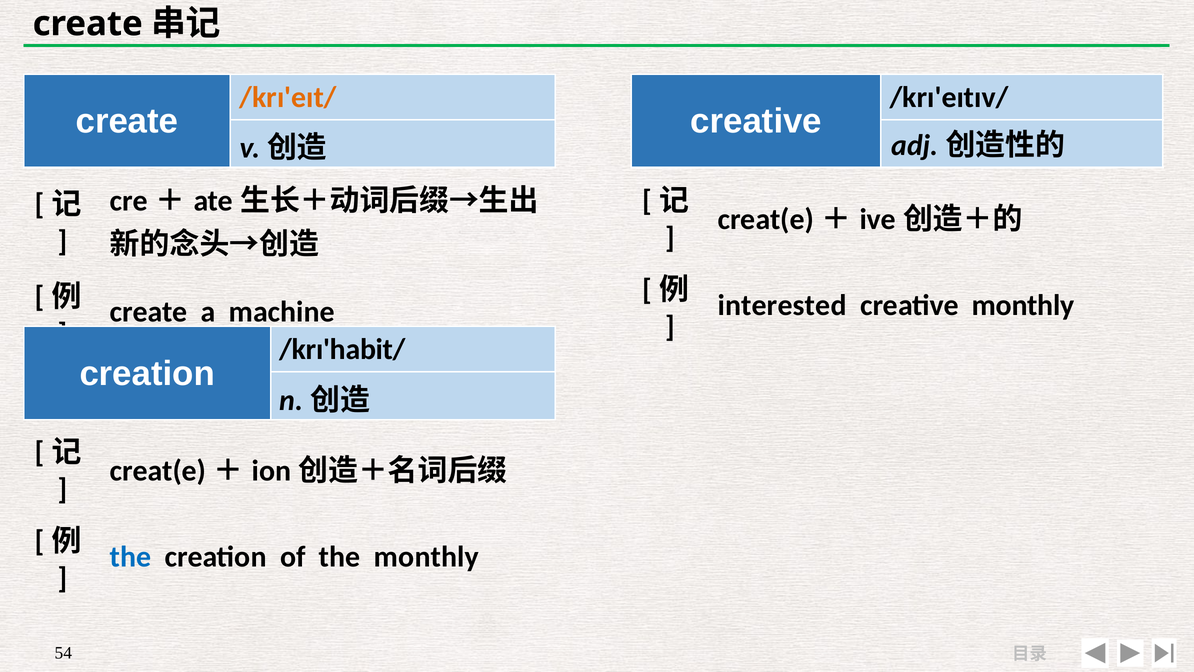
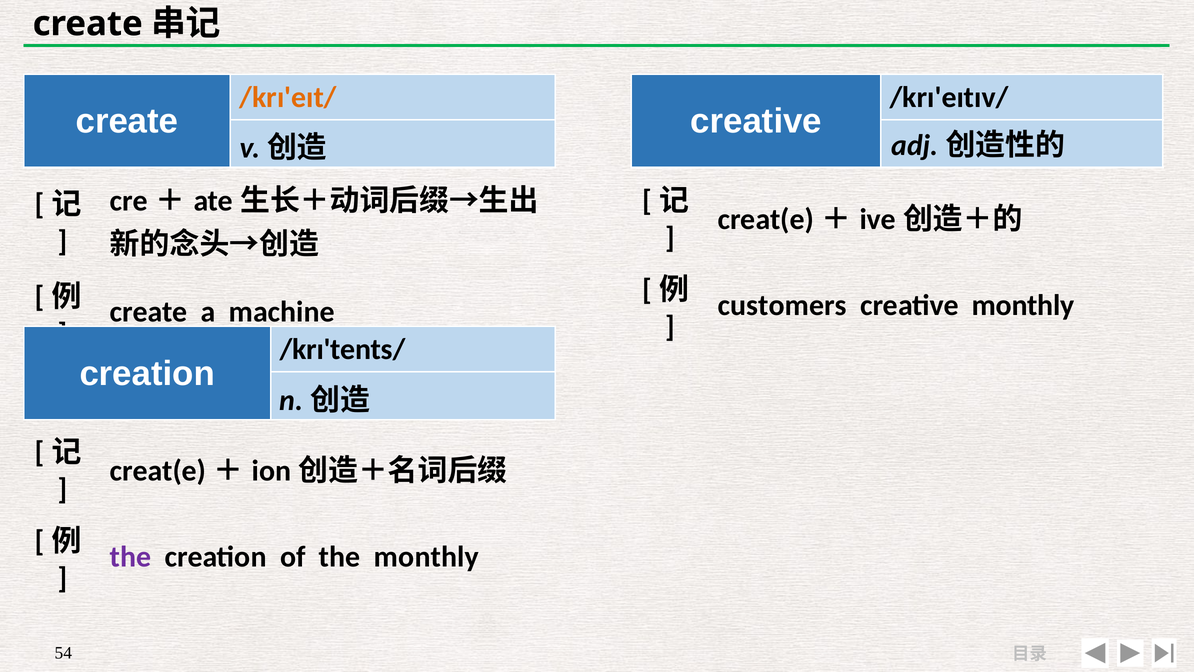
interested: interested -> customers (782, 305)
/krɪ'habit/: /krɪ'habit/ -> /krɪ'tents/ (343, 349)
the colour: blue -> purple (131, 556)
